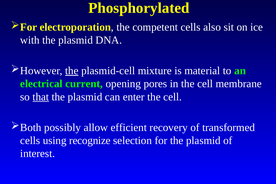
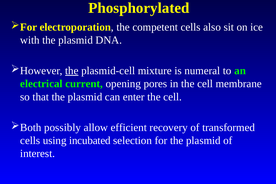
material: material -> numeral (202, 71)
that underline: present -> none (41, 97)
recognize: recognize -> incubated (90, 141)
